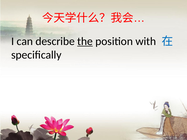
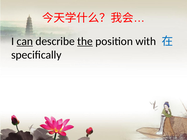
can underline: none -> present (25, 41)
